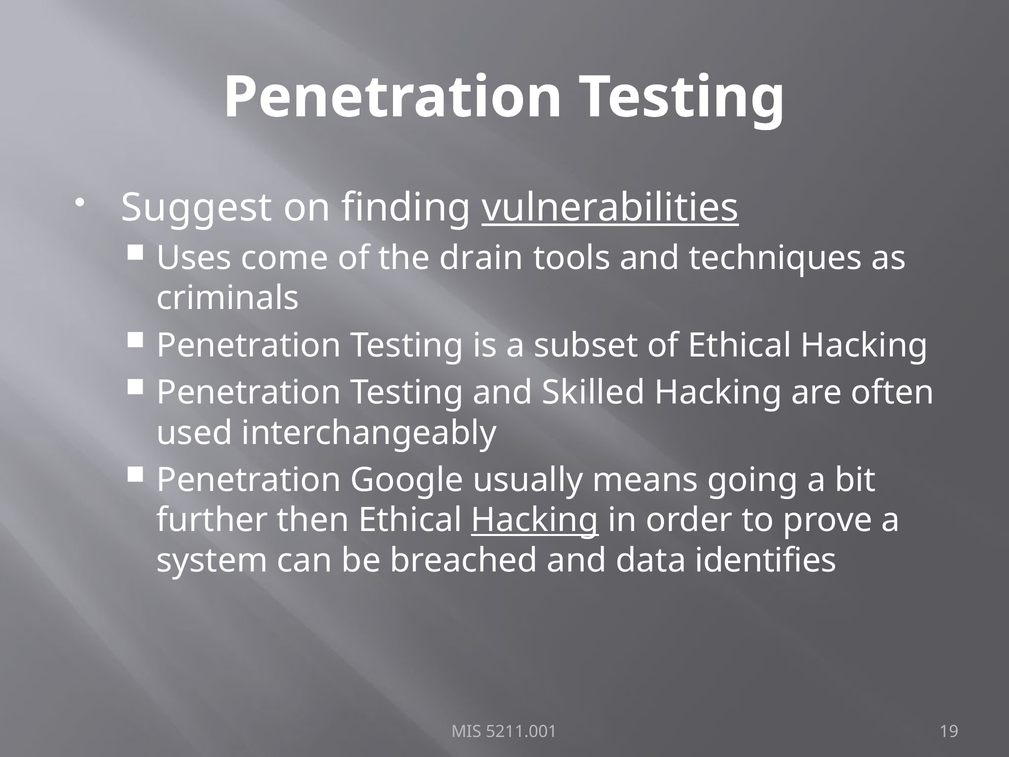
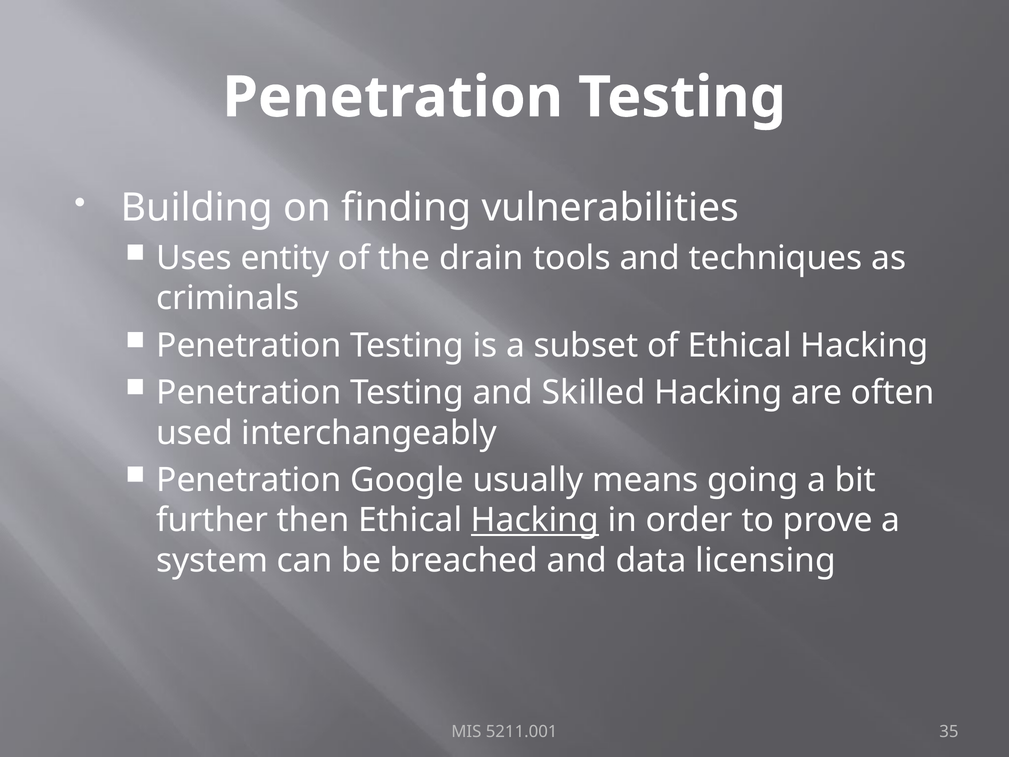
Suggest: Suggest -> Building (197, 208)
vulnerabilities underline: present -> none (610, 208)
come: come -> entity (285, 258)
identifies: identifies -> licensing (766, 561)
19: 19 -> 35 (949, 732)
